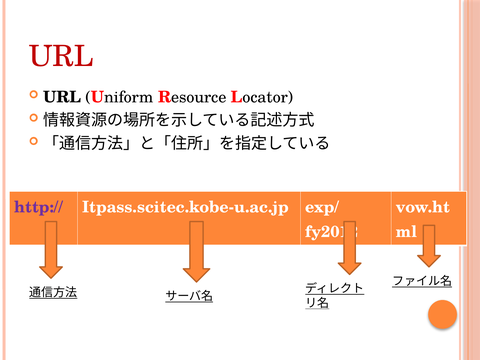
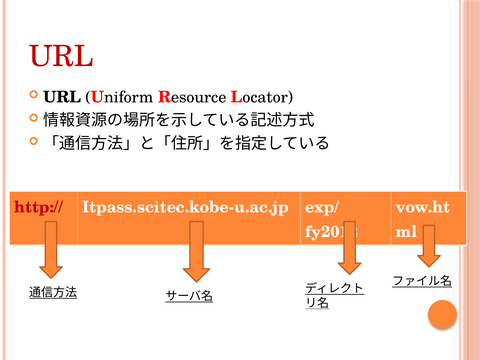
http:// colour: purple -> red (39, 207)
